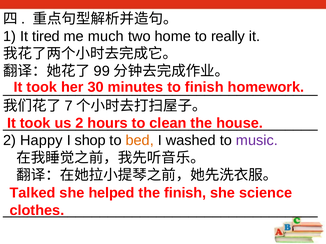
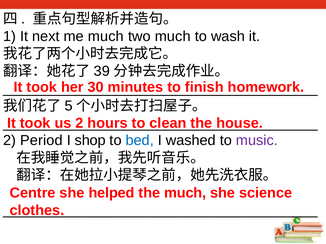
tired: tired -> next (46, 36)
two home: home -> much (173, 36)
really: really -> wash (228, 36)
99: 99 -> 39 (102, 71)
7: 7 -> 5 (69, 106)
Happy: Happy -> Period (41, 141)
bed colour: orange -> blue (140, 141)
Talked: Talked -> Centre (33, 193)
the finish: finish -> much (185, 193)
